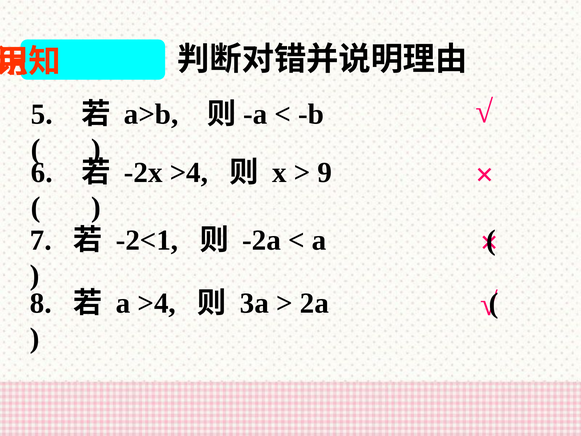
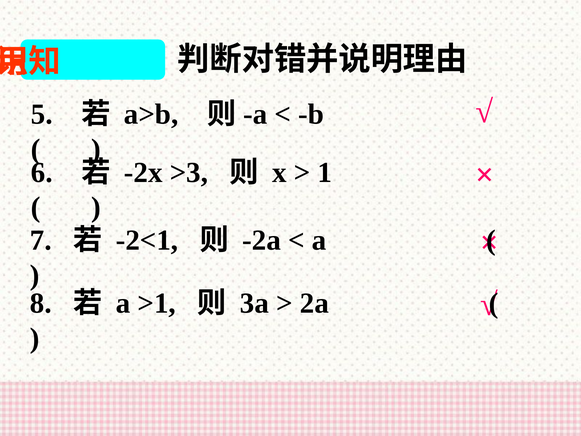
-2x >4: >4 -> >3 (189, 172)
9: 9 -> 1 (325, 172)
a >4: >4 -> >1 (157, 303)
